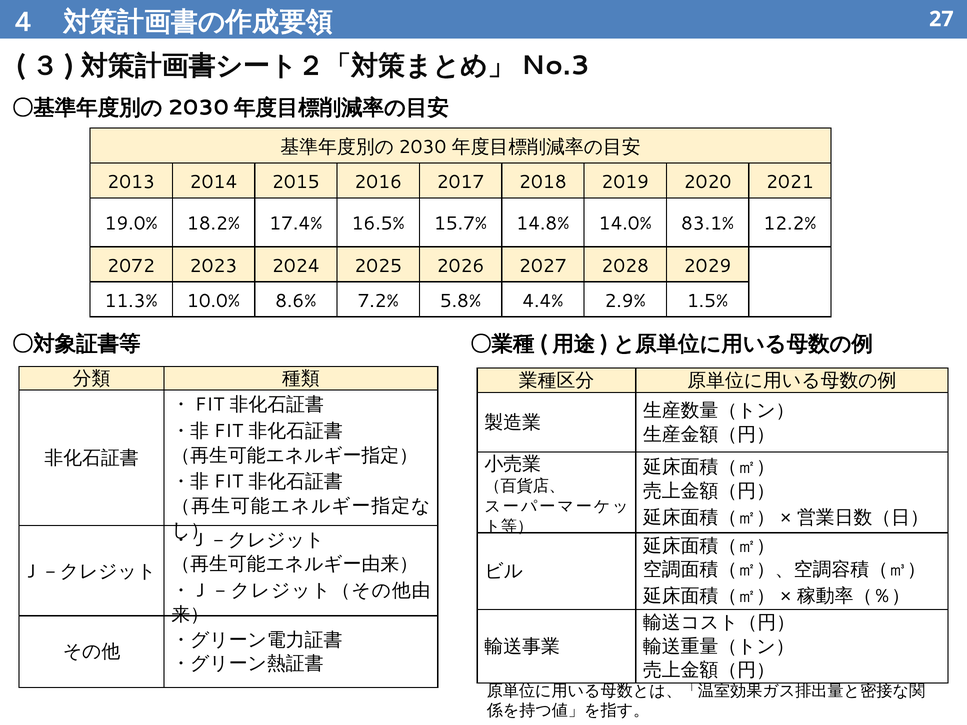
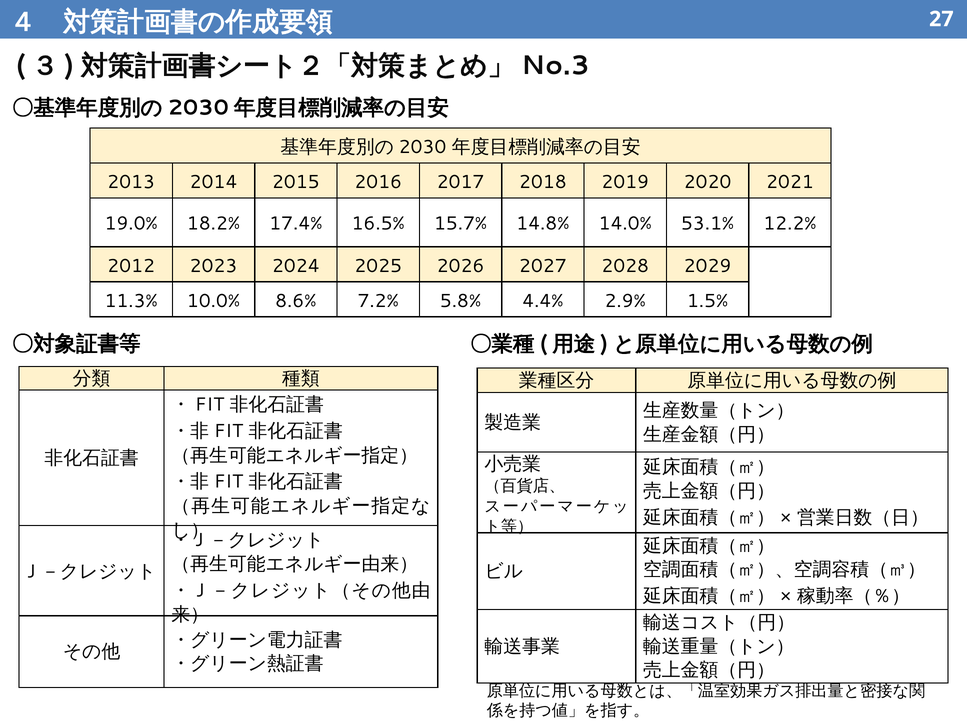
83.1%: 83.1% -> 53.1% (708, 223)
2072: 2072 -> 2012 (131, 266)
